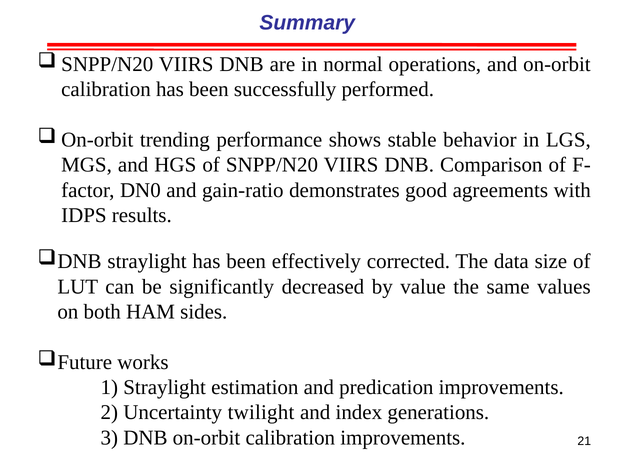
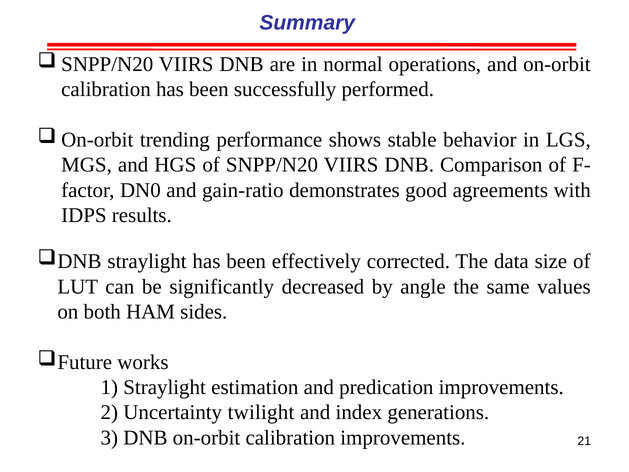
value: value -> angle (423, 286)
